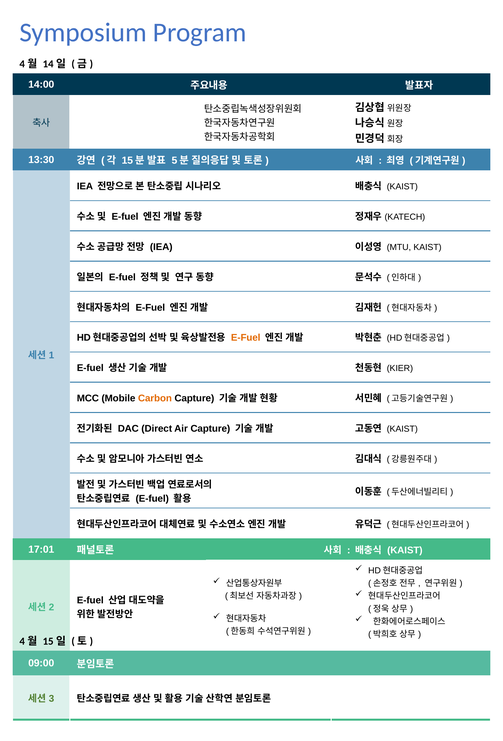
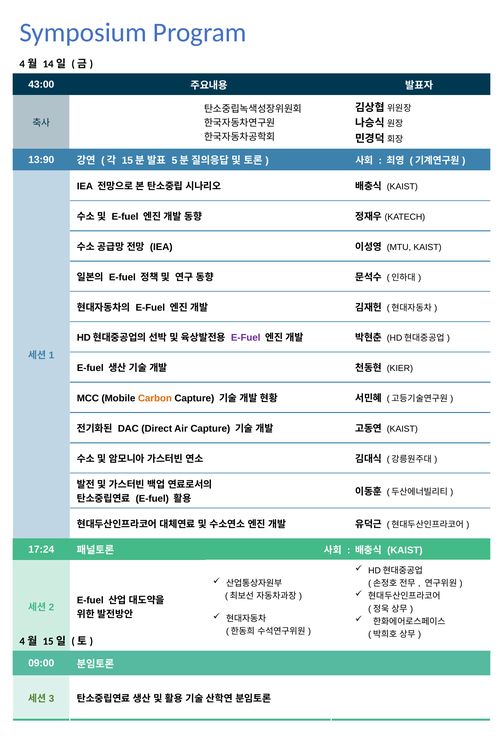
14:00: 14:00 -> 43:00 (41, 84)
13:30: 13:30 -> 13:90 (41, 160)
E-Fuel colour: orange -> purple (246, 338)
17:01: 17:01 -> 17:24 (41, 549)
